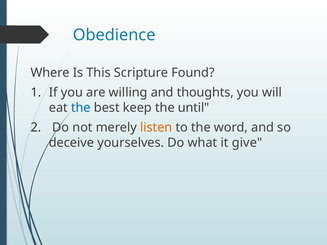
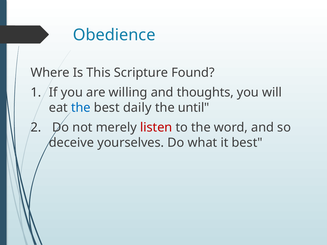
keep: keep -> daily (137, 108)
listen colour: orange -> red (156, 128)
it give: give -> best (247, 143)
